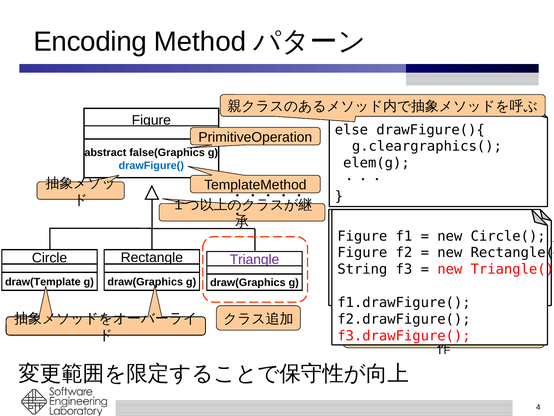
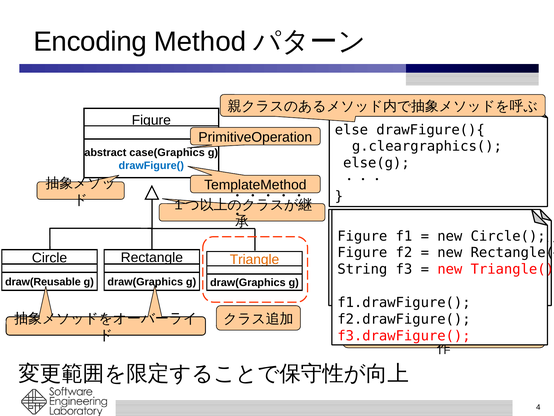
false(Graphics: false(Graphics -> case(Graphics (167, 152)
elem(g: elem(g -> else(g (376, 163)
Triangle colour: purple -> orange (254, 259)
draw(Template: draw(Template -> draw(Reusable (43, 282)
